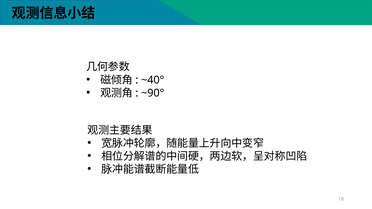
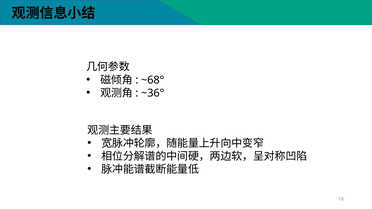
~40°: ~40° -> ~68° (153, 80)
~90°: ~90° -> ~36° (153, 93)
